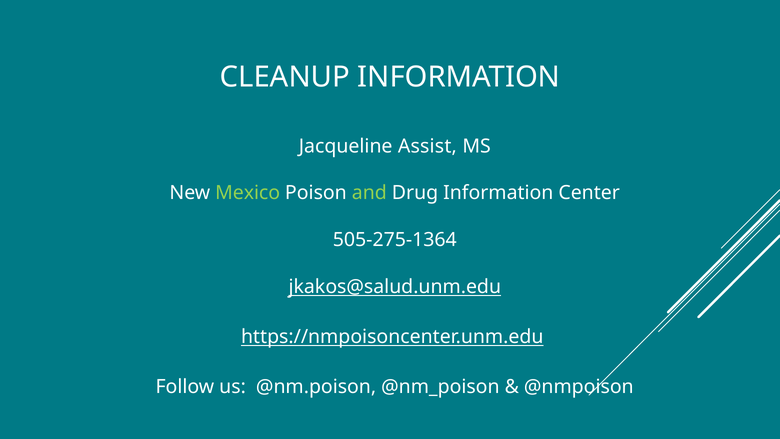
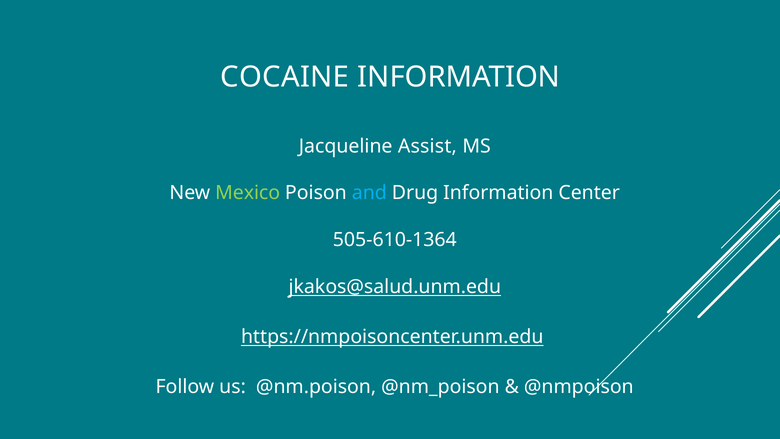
CLEANUP: CLEANUP -> COCAINE (285, 77)
and colour: light green -> light blue (369, 193)
505-275-1364: 505-275-1364 -> 505-610-1364 (395, 240)
